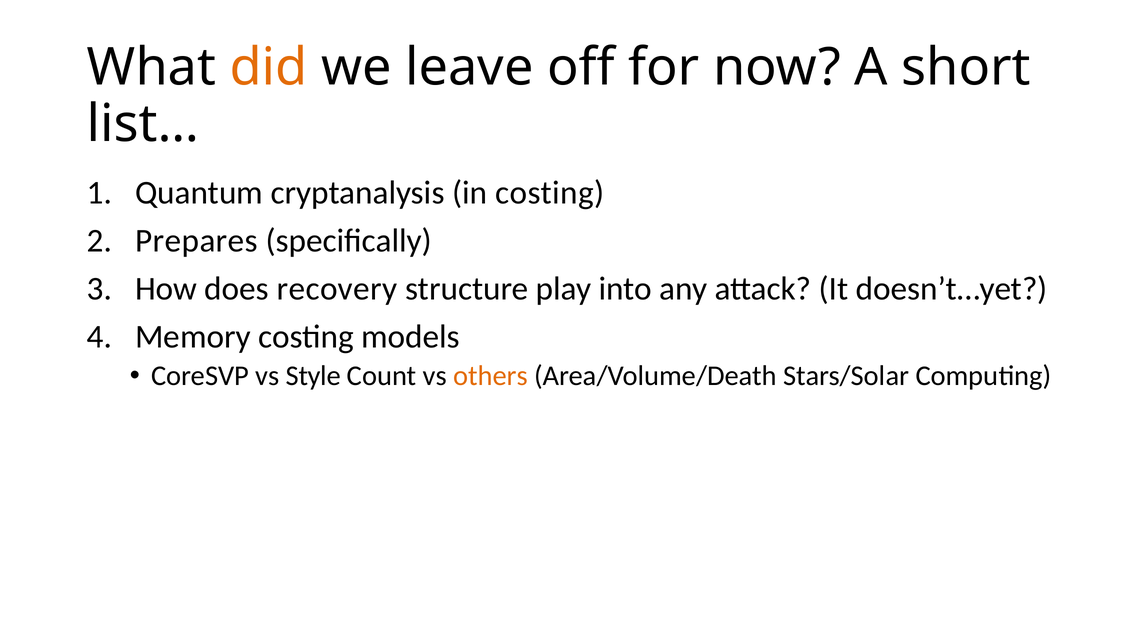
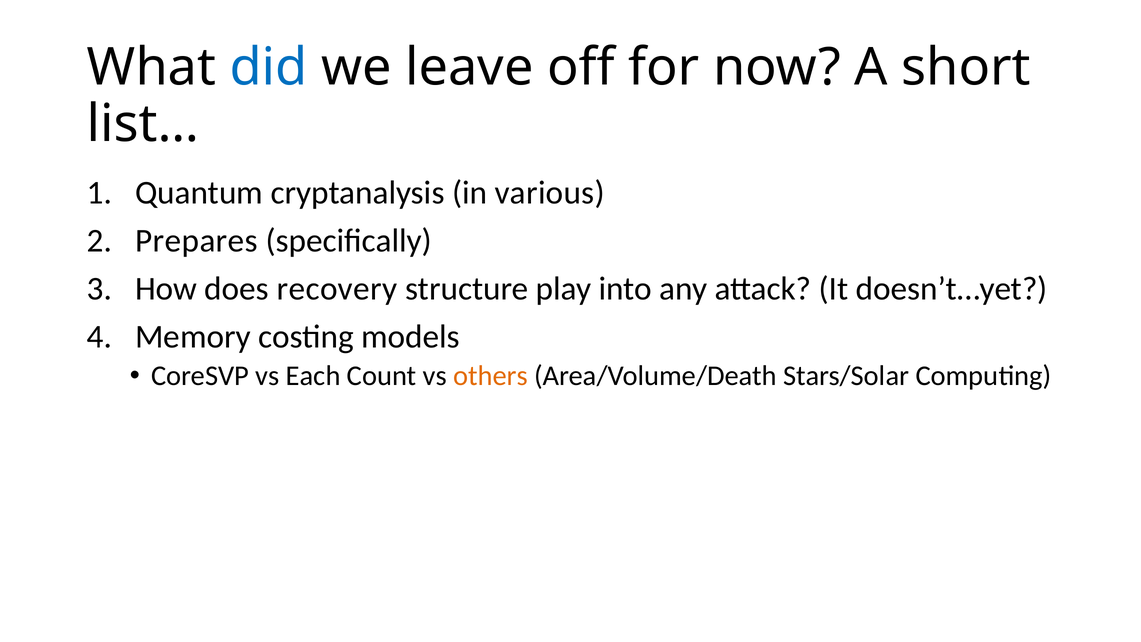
did colour: orange -> blue (269, 68)
in costing: costing -> various (550, 193)
Style: Style -> Each (313, 376)
